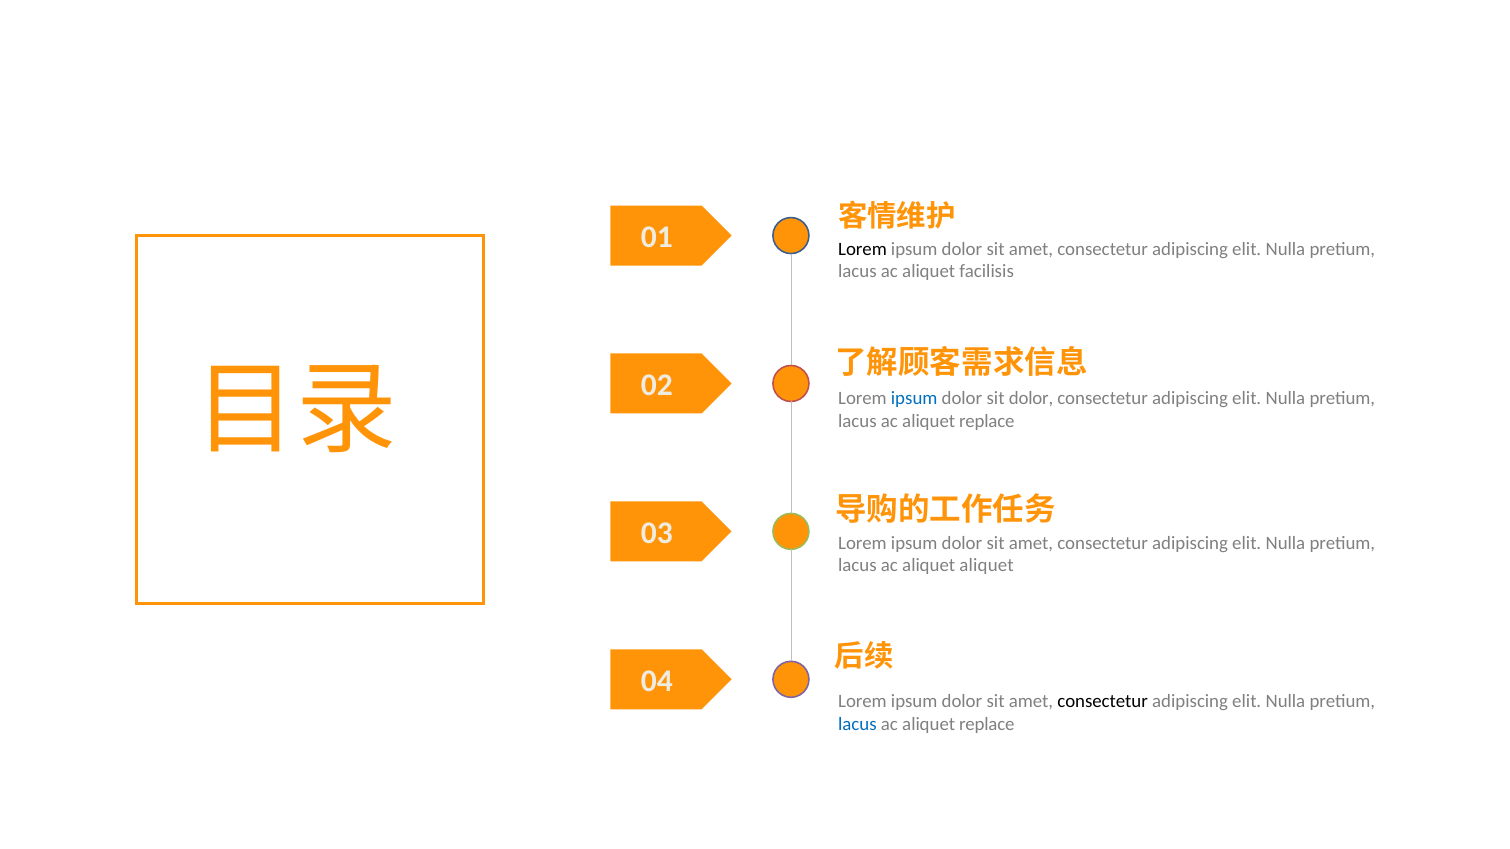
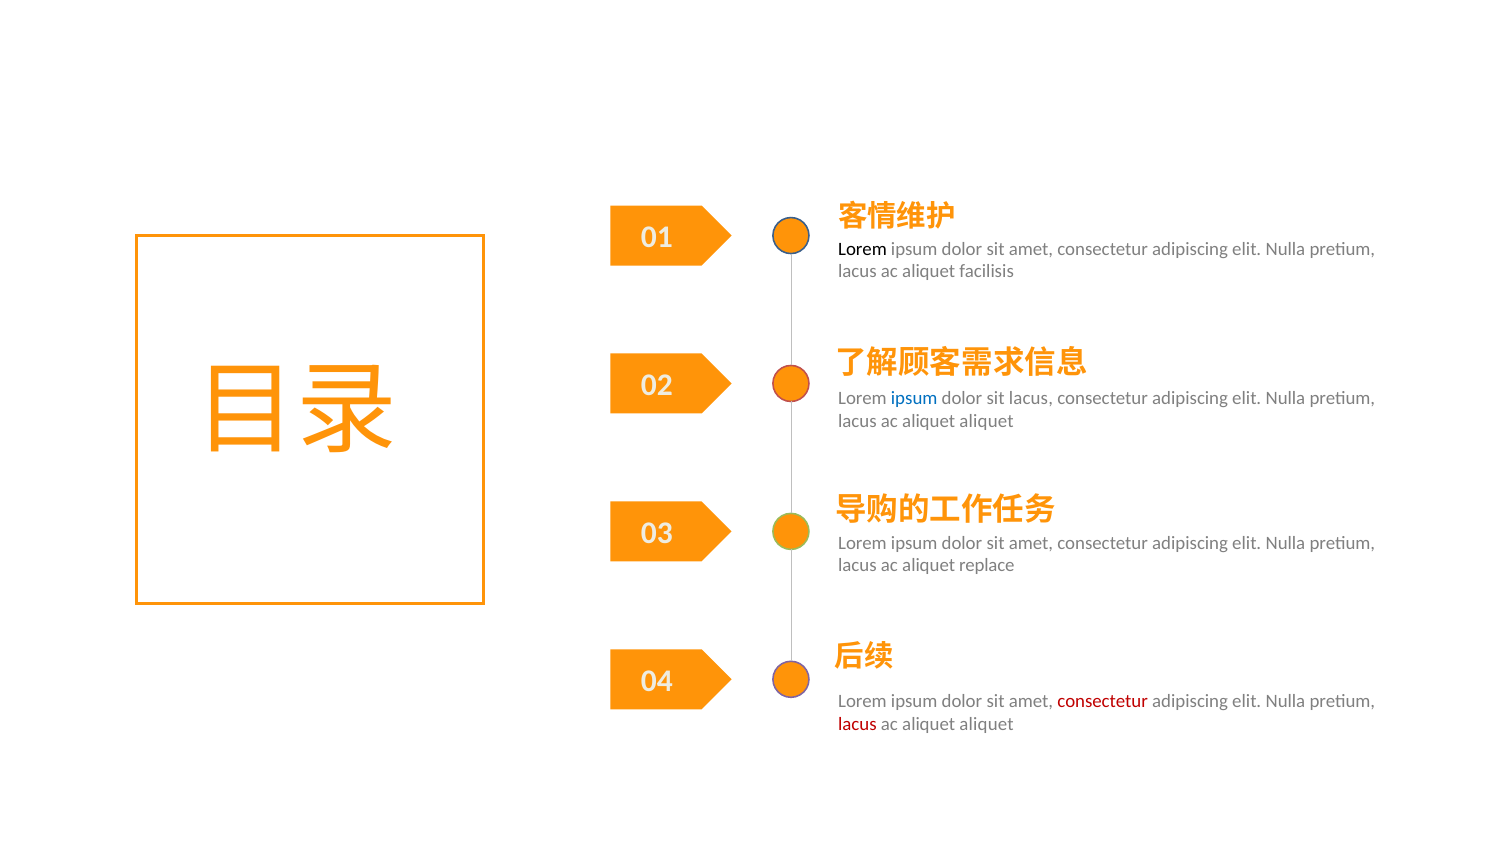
sit dolor: dolor -> lacus (1031, 398)
replace: replace -> aliquet (987, 421)
aliquet aliquet: aliquet -> replace (987, 566)
consectetur colour: black -> red (1103, 701)
lacus colour: blue -> red (857, 724)
replace: replace -> aliquet (987, 724)
